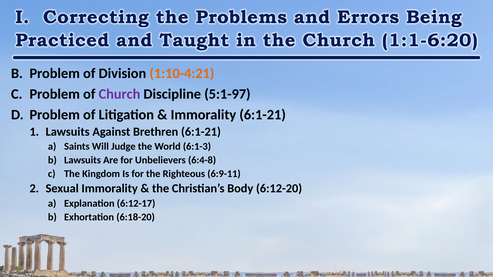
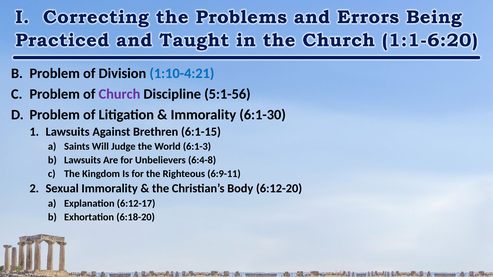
1:10-4:21 colour: orange -> blue (182, 74)
5:1-97: 5:1-97 -> 5:1-56 (227, 94)
Immorality 6:1-21: 6:1-21 -> 6:1-30 (263, 115)
Brethren 6:1-21: 6:1-21 -> 6:1-15 (201, 132)
